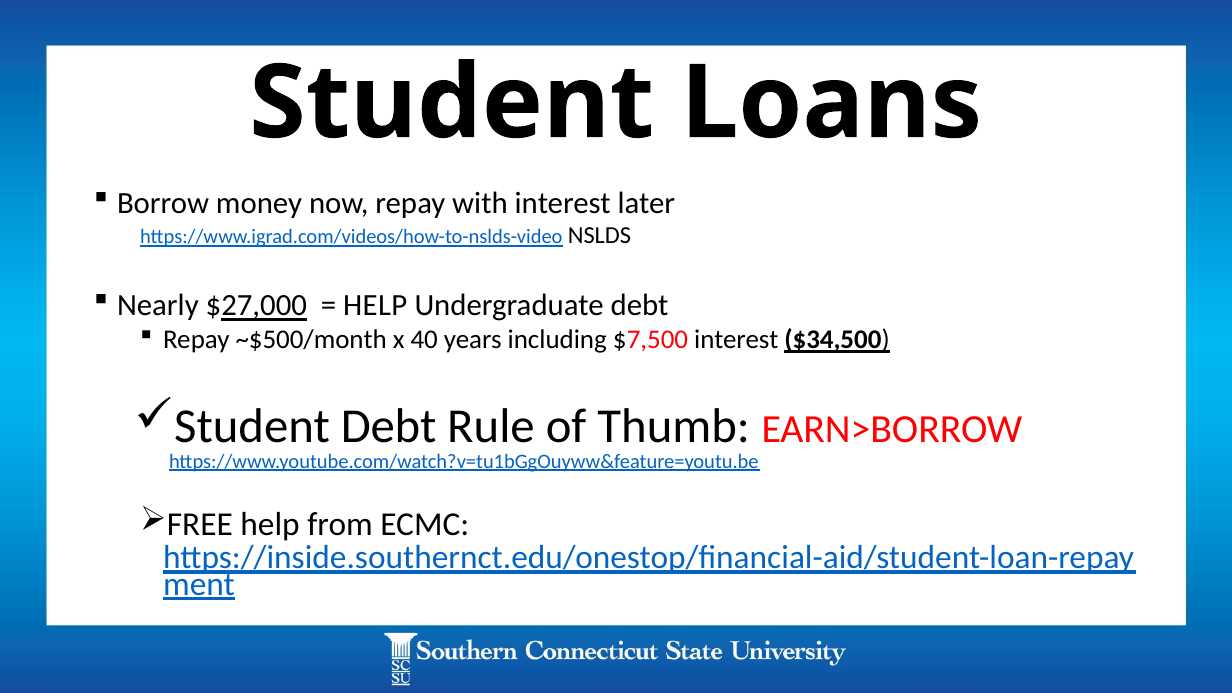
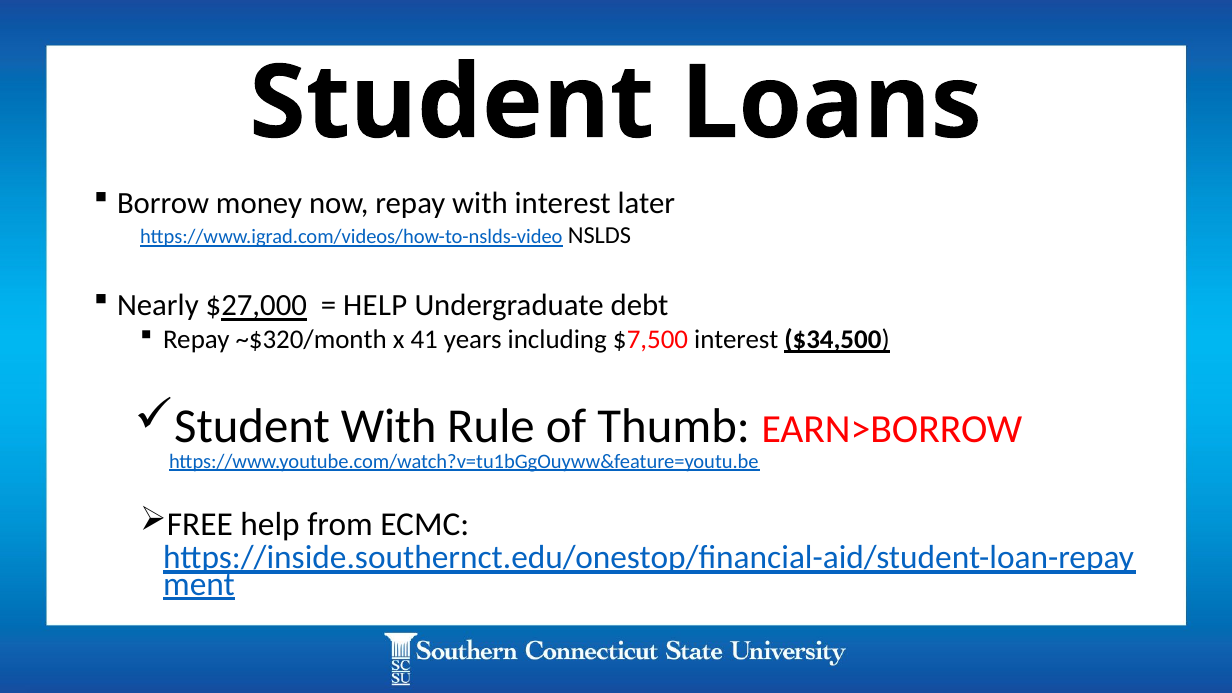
~$500/month: ~$500/month -> ~$320/month (311, 340)
40: 40 -> 41 (424, 340)
Student Debt: Debt -> With (389, 426)
